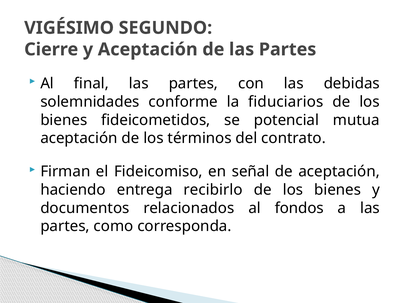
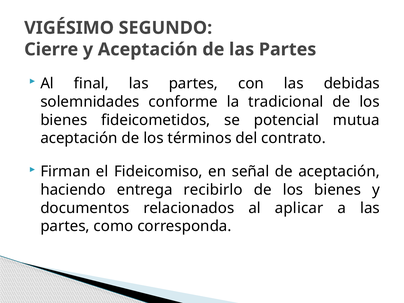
fiduciarios: fiduciarios -> tradicional (286, 102)
fondos: fondos -> aplicar (299, 208)
